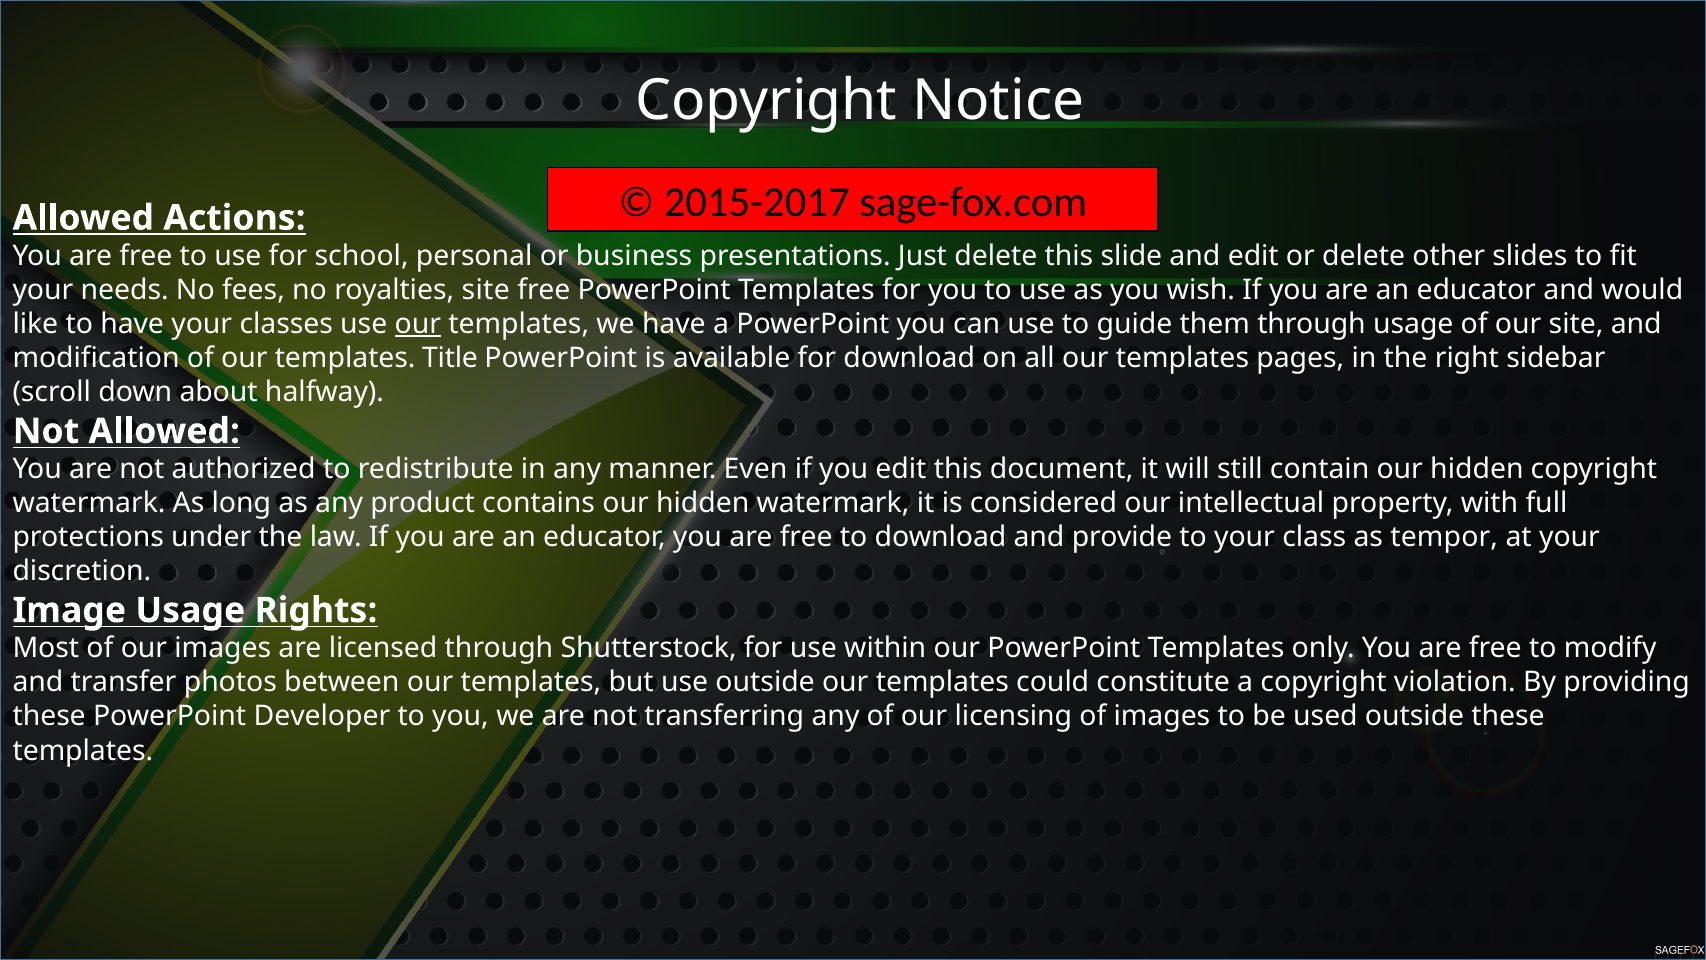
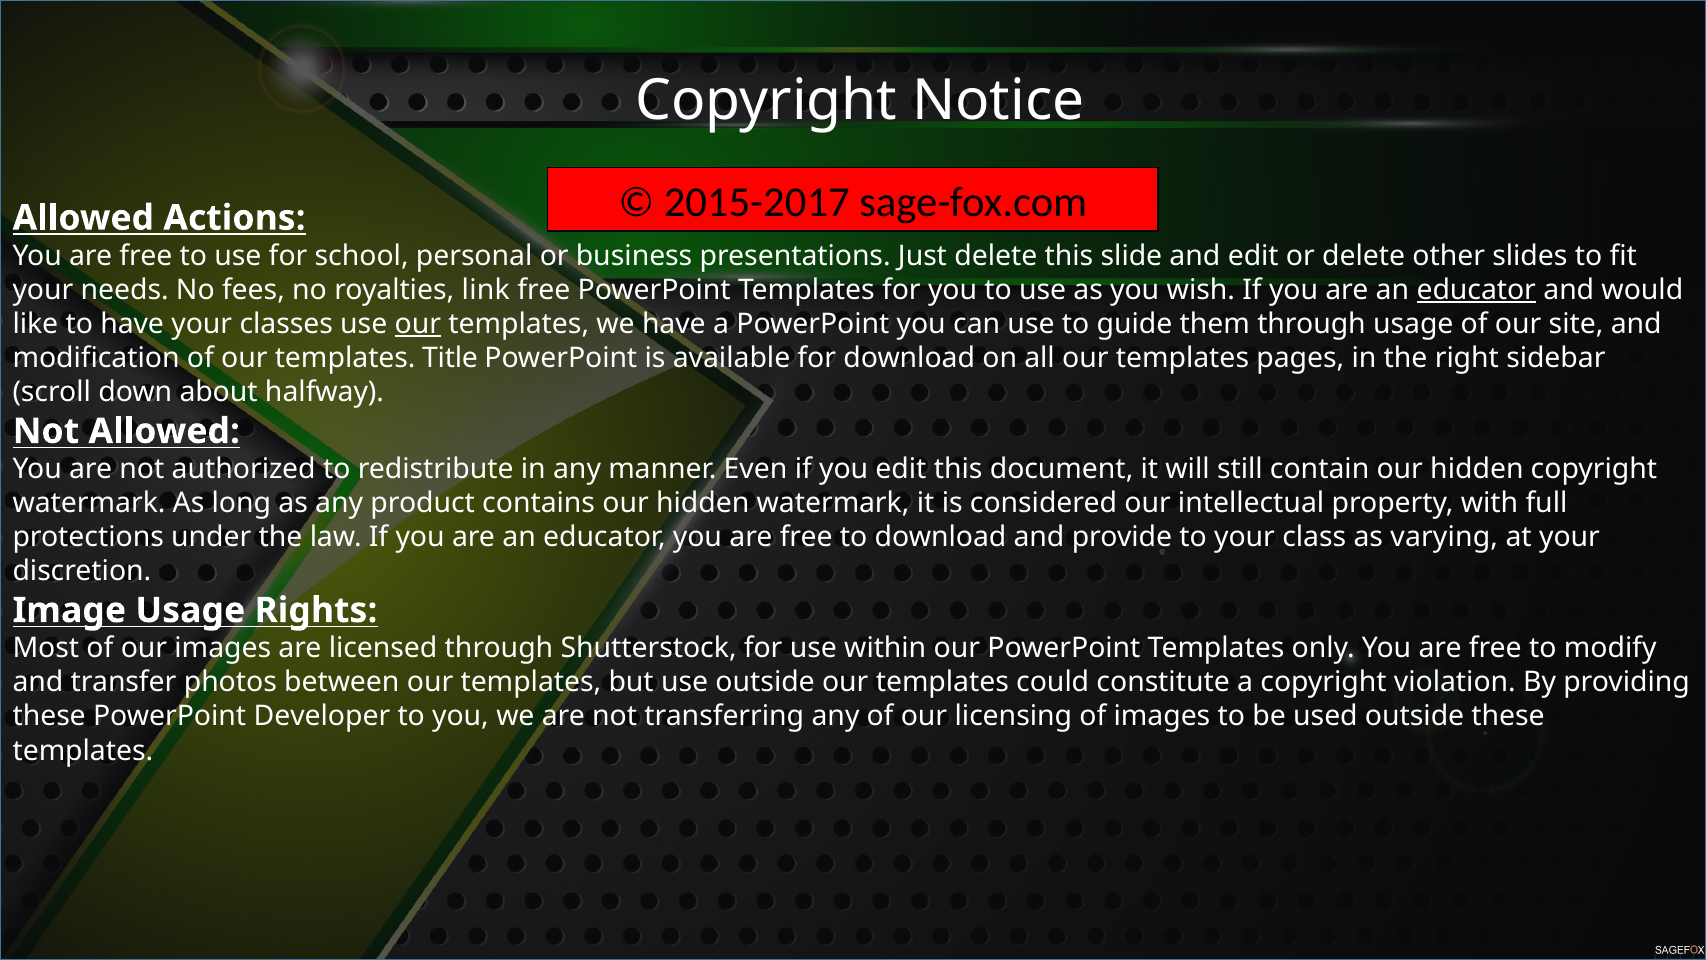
royalties site: site -> link (486, 290)
educator underline: none -> present (1476, 290)
tempor: tempor -> varying (1444, 537)
